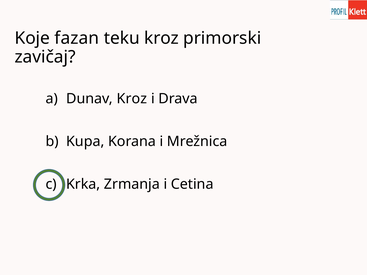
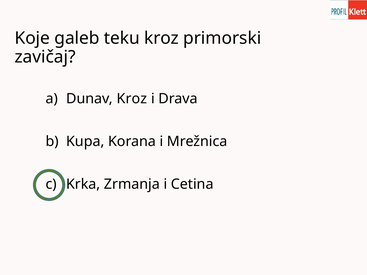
fazan: fazan -> galeb (77, 38)
